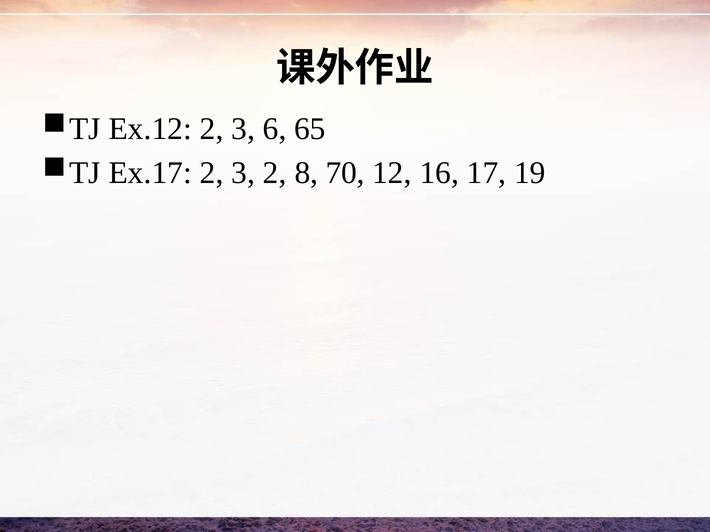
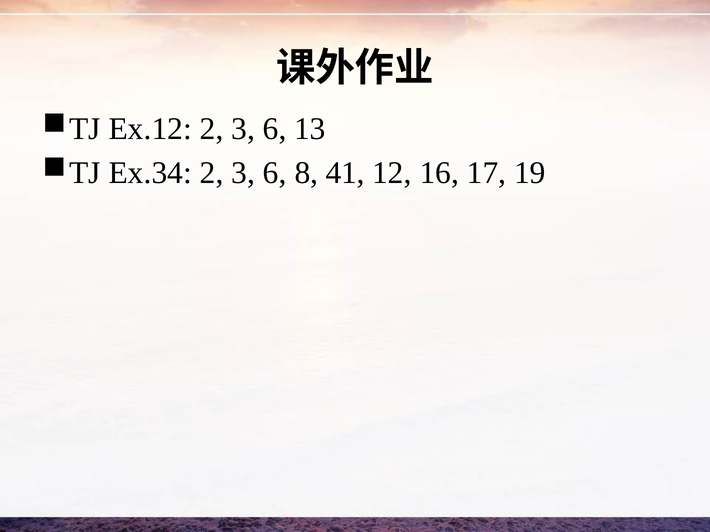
65: 65 -> 13 (310, 129)
Ex.17: Ex.17 -> Ex.34 (150, 173)
2: 2 -> 6 (275, 173)
70: 70 -> 41 (345, 173)
